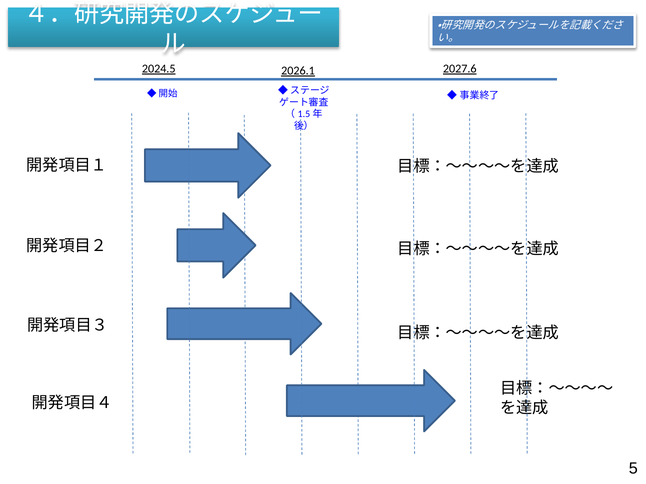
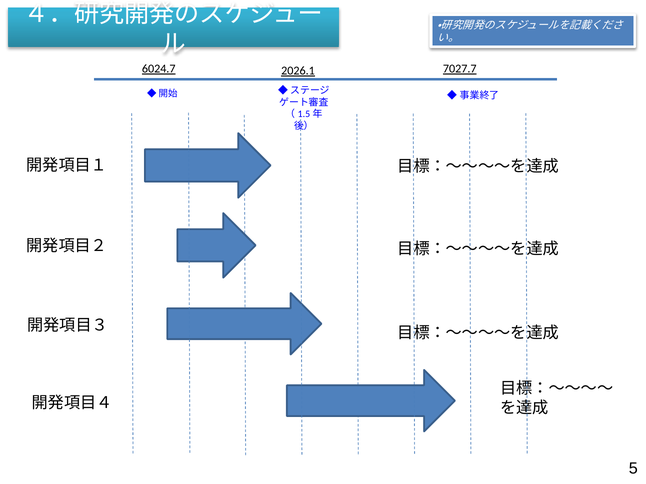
2024.5: 2024.5 -> 6024.7 (159, 69)
2027.6: 2027.6 -> 7027.7 (460, 69)
